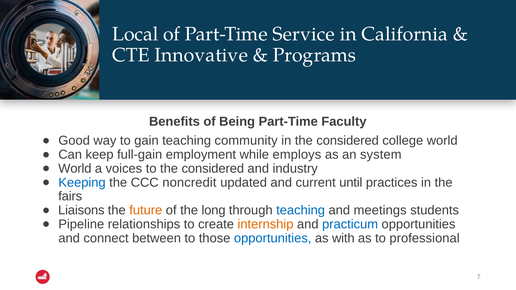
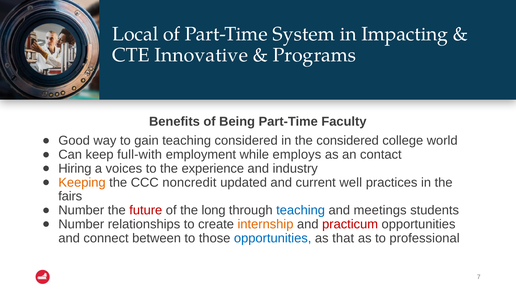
Service: Service -> System (304, 34)
California: California -> Impacting (405, 34)
teaching community: community -> considered (246, 141)
full-gain: full-gain -> full-with (140, 155)
system: system -> contact (381, 155)
World: World -> Hiring (75, 169)
to the considered: considered -> experience (213, 169)
Keeping colour: blue -> orange (82, 183)
until: until -> well (351, 183)
Liaisons: Liaisons -> Number (81, 210)
future colour: orange -> red (146, 210)
Pipeline: Pipeline -> Number (81, 224)
practicum colour: blue -> red (350, 224)
with: with -> that (343, 238)
